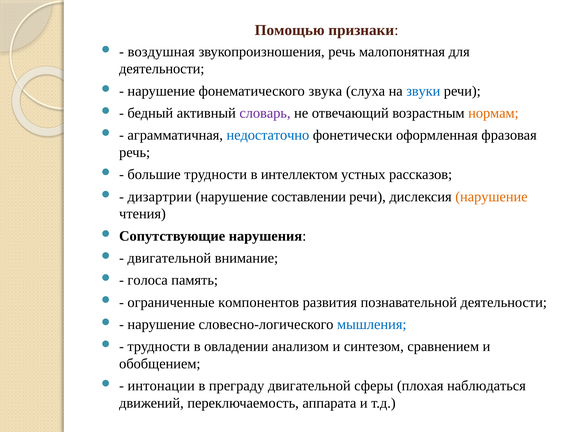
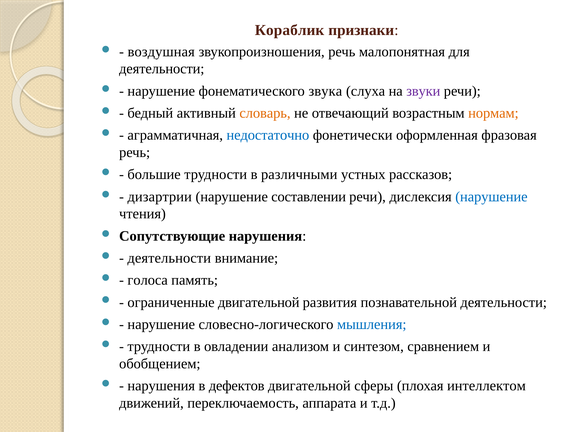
Помощью: Помощью -> Кораблик (290, 30)
звуки colour: blue -> purple (423, 91)
словарь colour: purple -> orange (265, 113)
интеллектом: интеллектом -> различными (299, 175)
нарушение colour: orange -> blue (491, 197)
двигательной: двигательной -> деятельности (169, 258)
ограниченные компонентов: компонентов -> двигательной (259, 302)
интонации: интонации -> нарушения (161, 386)
преграду: преграду -> дефектов (237, 386)
наблюдаться: наблюдаться -> интеллектом (486, 386)
